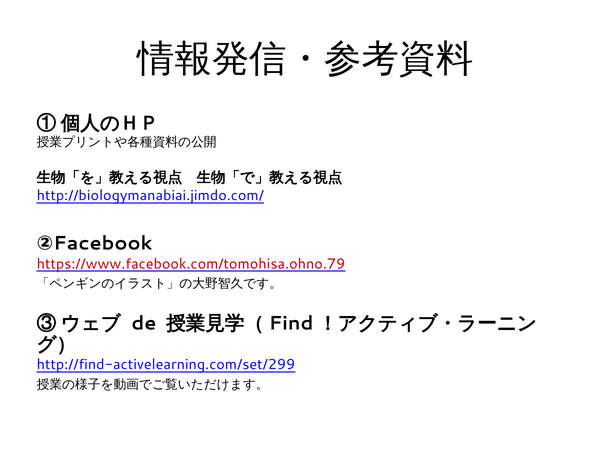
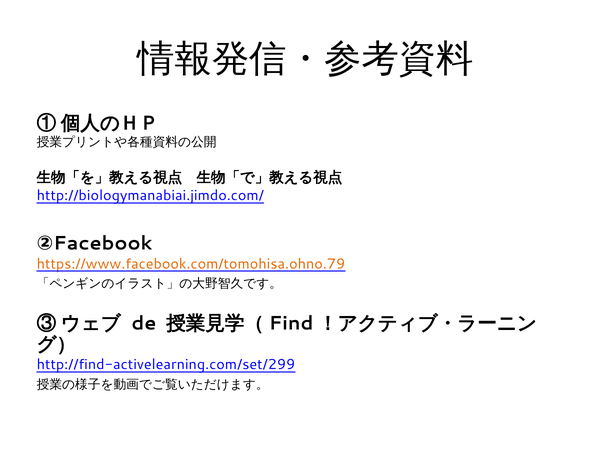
https://www.facebook.com/tomohisa.ohno.79 colour: red -> orange (191, 264)
